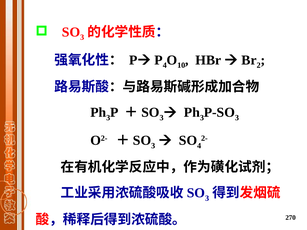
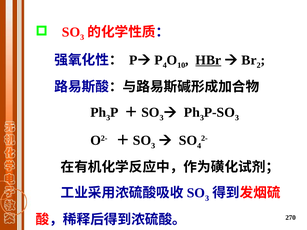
HBr underline: none -> present (208, 60)
